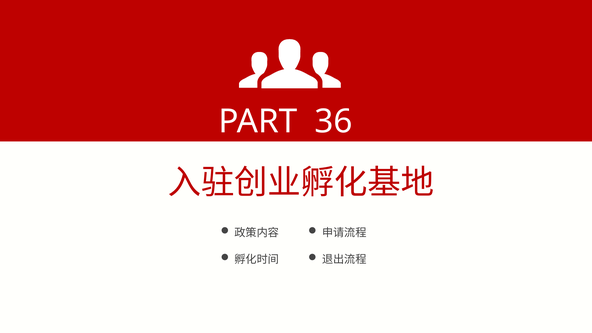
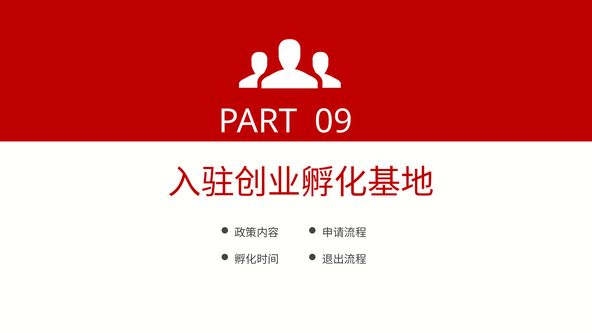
36: 36 -> 09 (334, 121)
